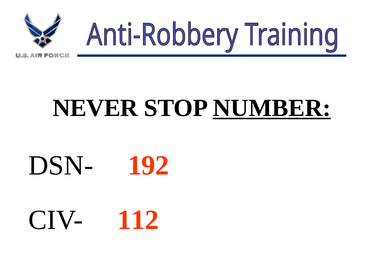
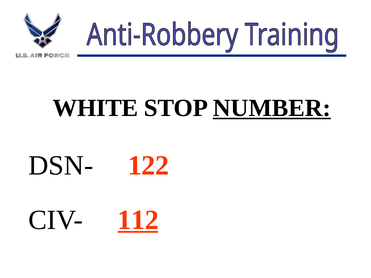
NEVER: NEVER -> WHITE (95, 108)
192: 192 -> 122 (148, 166)
112 underline: none -> present (138, 220)
